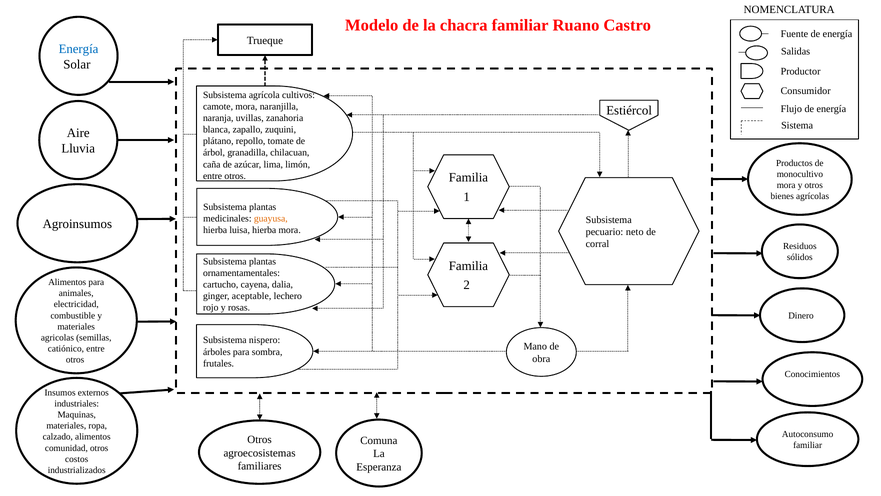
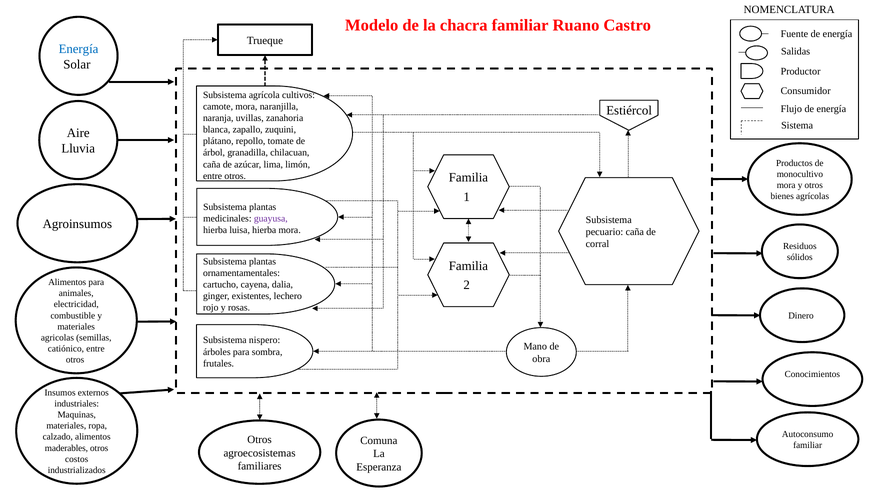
guayusa colour: orange -> purple (271, 218)
pecuario neto: neto -> caña (635, 232)
aceptable: aceptable -> existentes (252, 296)
comunidad: comunidad -> maderables (66, 448)
